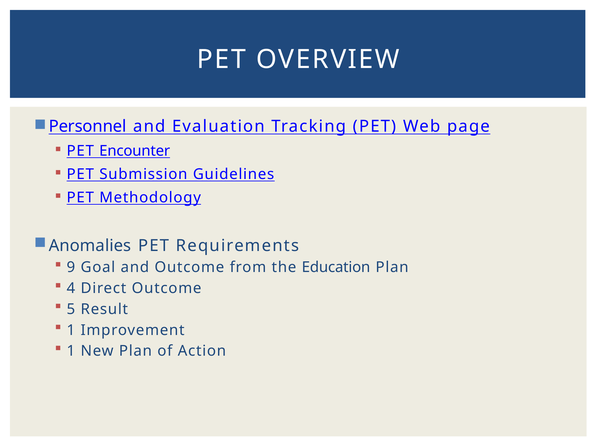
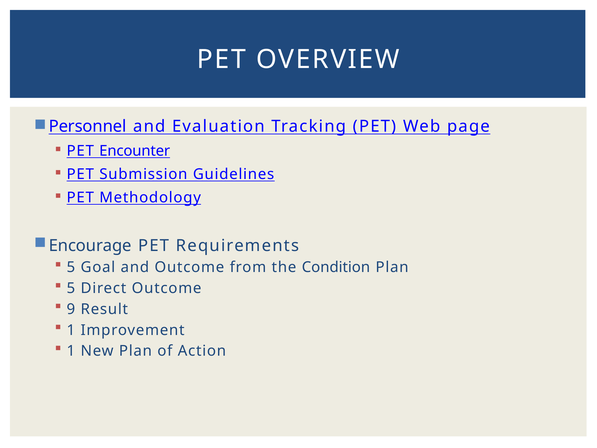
Anomalies: Anomalies -> Encourage (90, 245)
9: 9 -> 5 (71, 267)
Education: Education -> Condition (336, 267)
4: 4 -> 5 (71, 288)
5: 5 -> 9 (71, 309)
